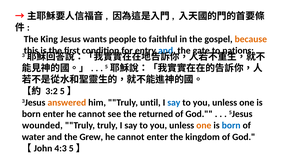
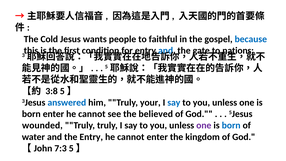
King: King -> Cold (49, 39)
because colour: orange -> blue (251, 39)
3:2: 3:2 -> 3:8 (52, 91)
answered colour: orange -> blue (67, 102)
until: until -> your (150, 102)
returned: returned -> believed (156, 114)
one colour: orange -> purple (204, 125)
the Grew: Grew -> Entry (91, 137)
4:3: 4:3 -> 7:3 (61, 148)
